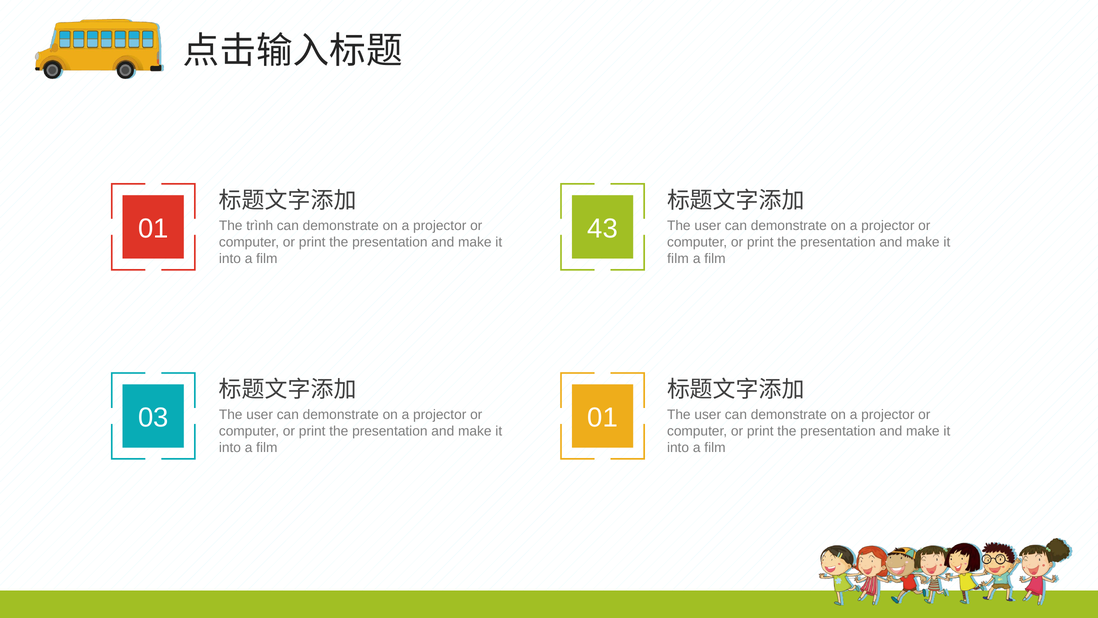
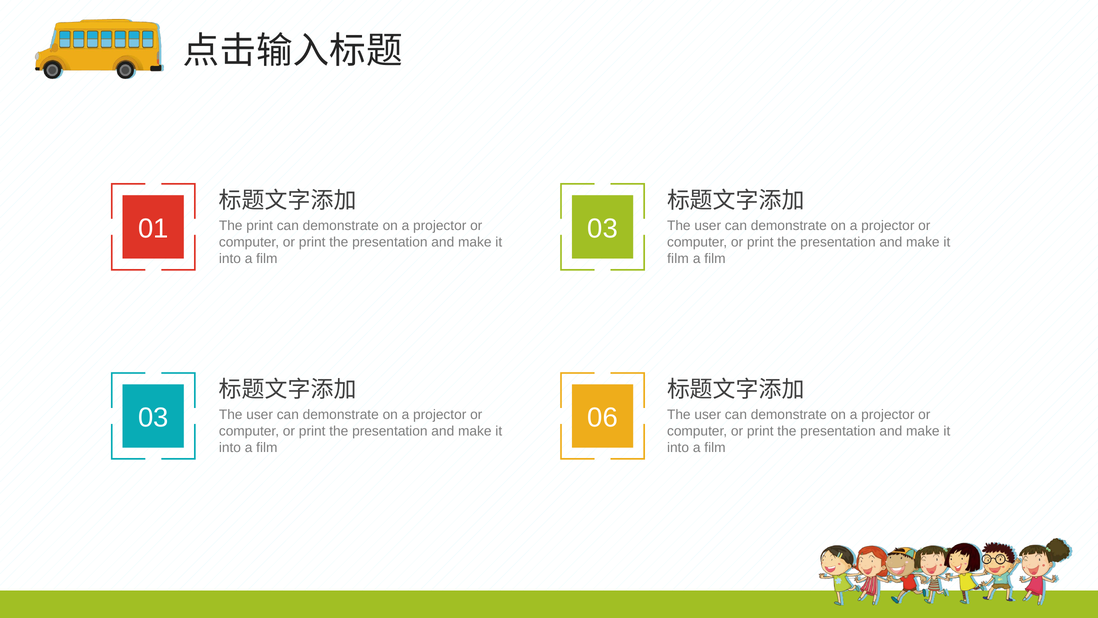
01 43: 43 -> 03 (603, 229)
The trình: trình -> print (260, 226)
03 01: 01 -> 06 (603, 418)
